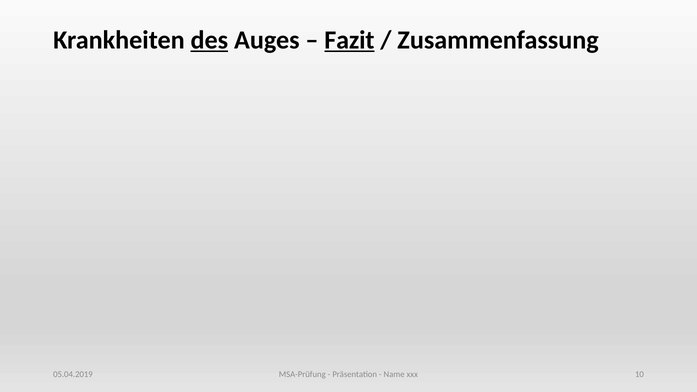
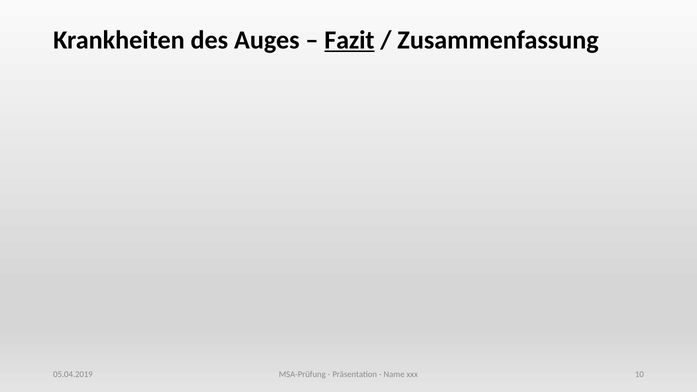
des underline: present -> none (209, 40)
